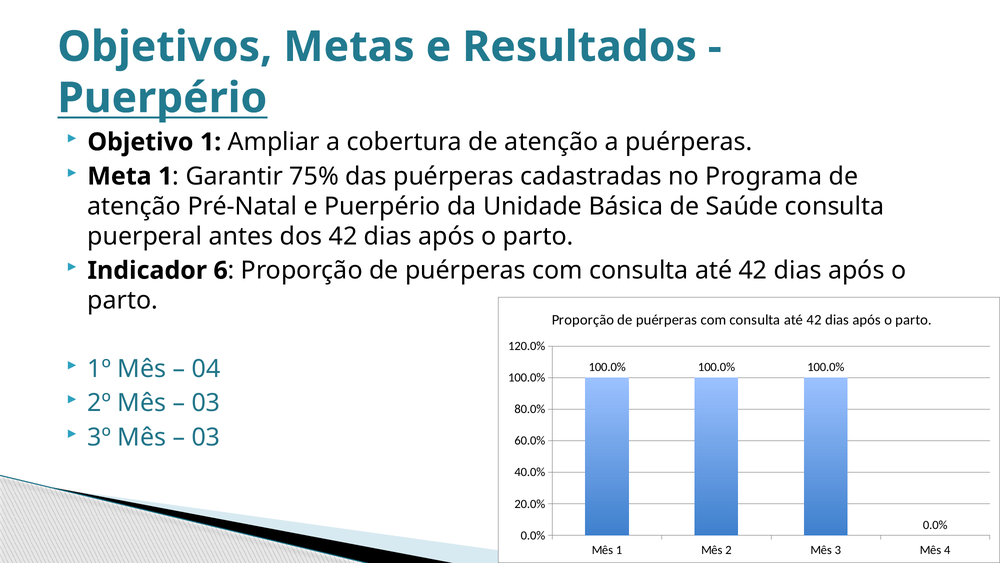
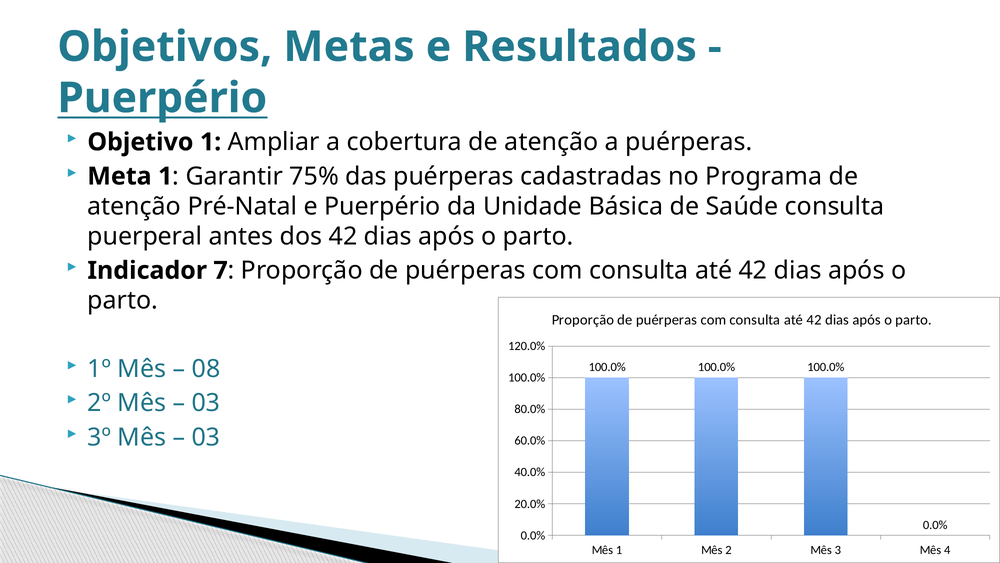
6: 6 -> 7 (221, 270)
04: 04 -> 08 (206, 369)
